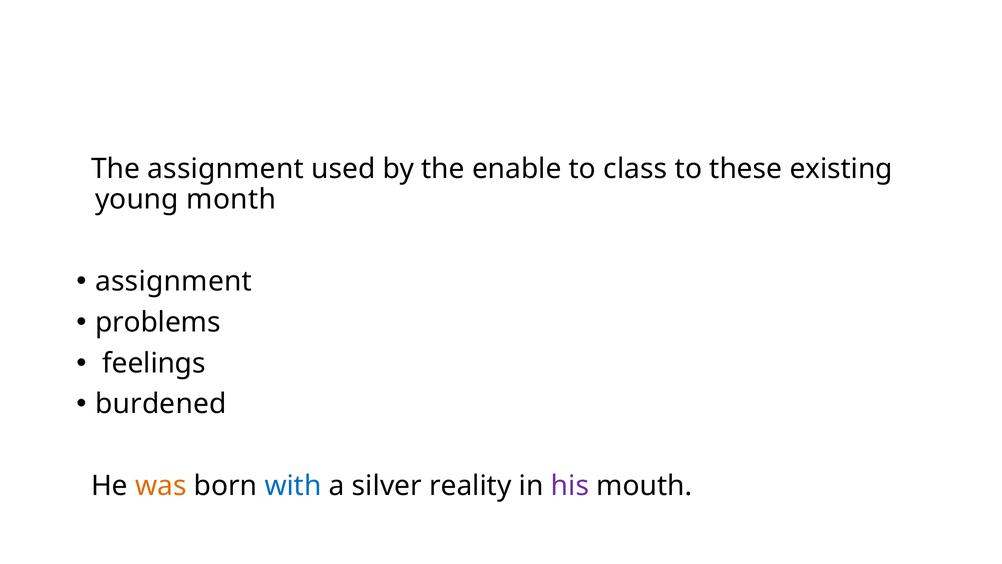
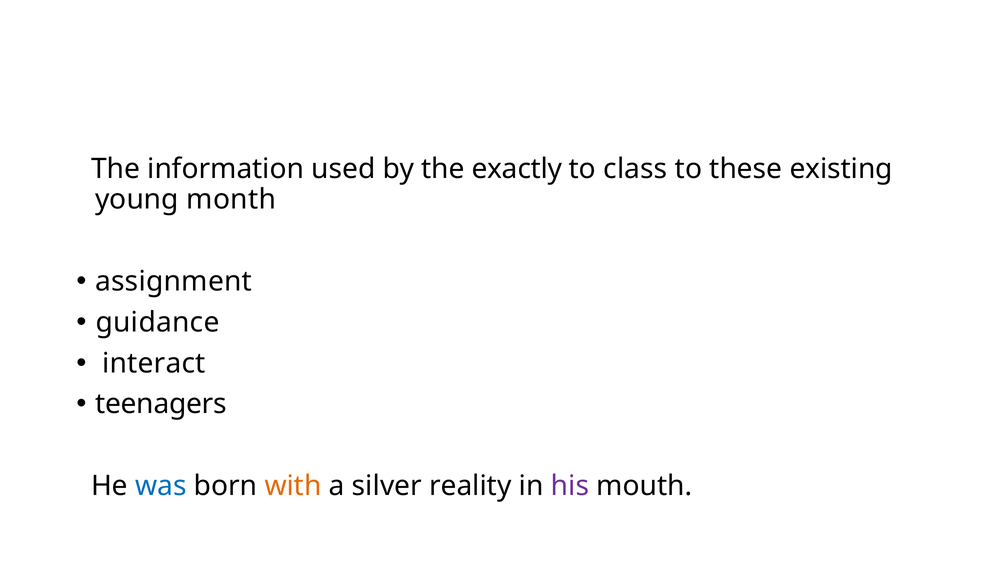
The assignment: assignment -> information (226, 169)
enable: enable -> exactly (517, 169)
problems: problems -> guidance (158, 322)
feelings: feelings -> interact (154, 363)
burdened: burdened -> teenagers (161, 404)
was colour: orange -> blue (161, 486)
with colour: blue -> orange (293, 486)
